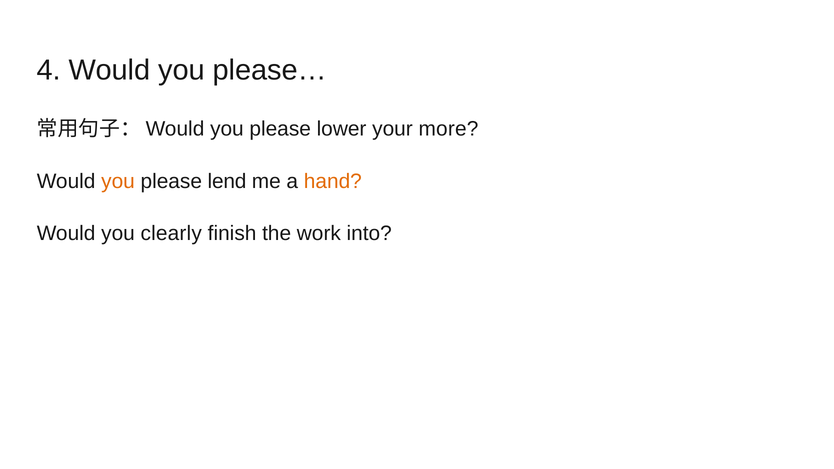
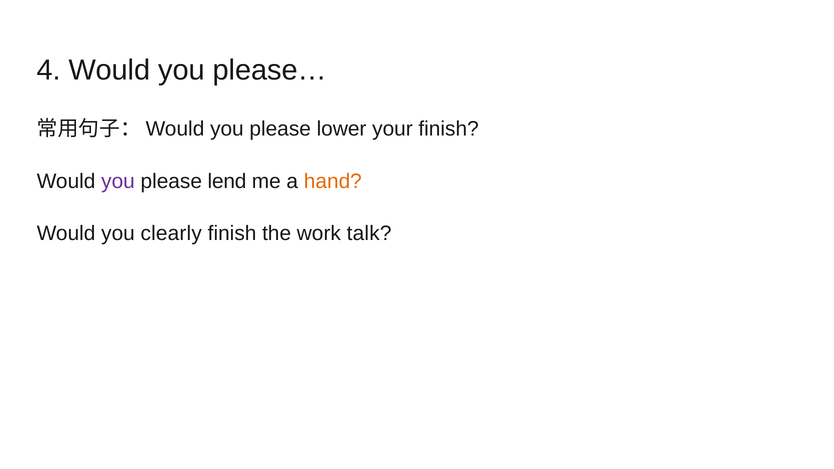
your more: more -> finish (449, 129)
you colour: orange -> purple (118, 181)
into: into -> talk (369, 234)
